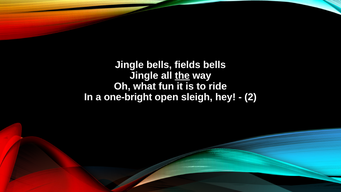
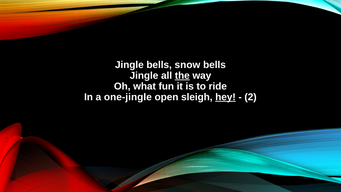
fields: fields -> snow (187, 65)
one-bright: one-bright -> one-jingle (128, 97)
hey underline: none -> present (225, 97)
